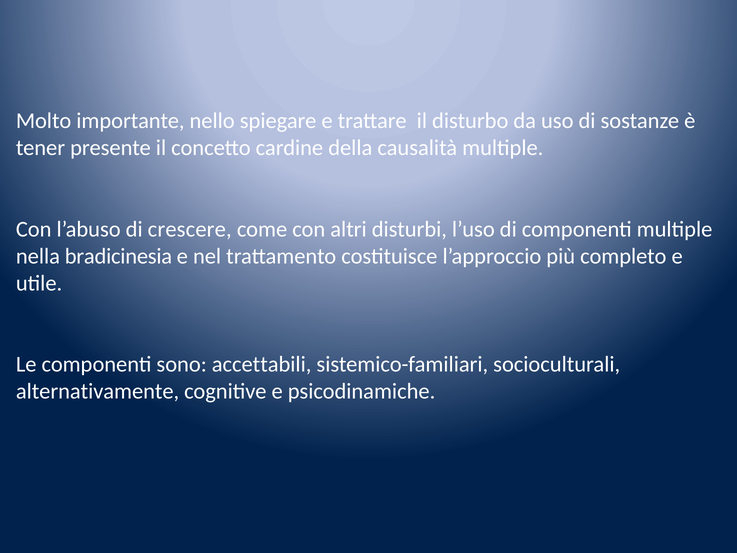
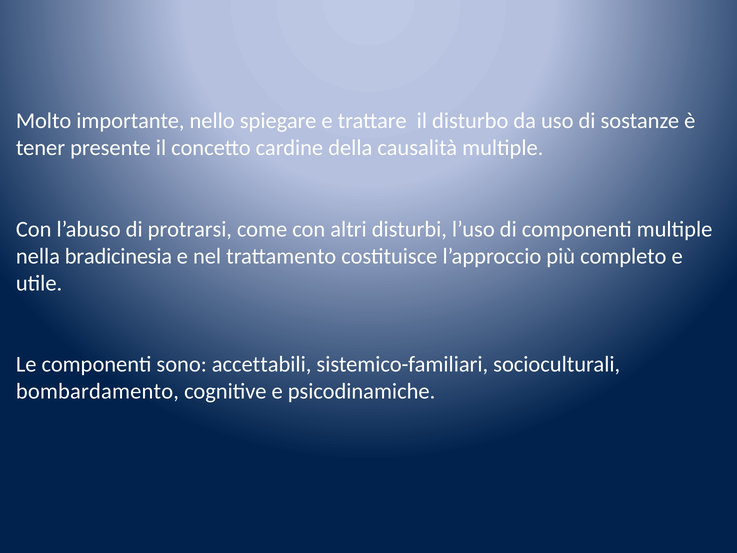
crescere: crescere -> protrarsi (190, 229)
alternativamente: alternativamente -> bombardamento (97, 391)
